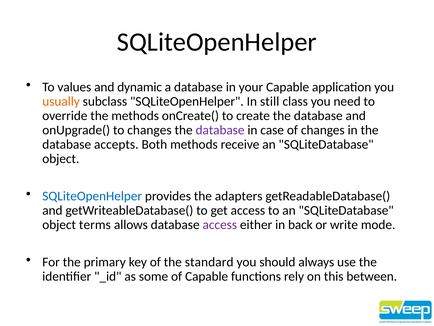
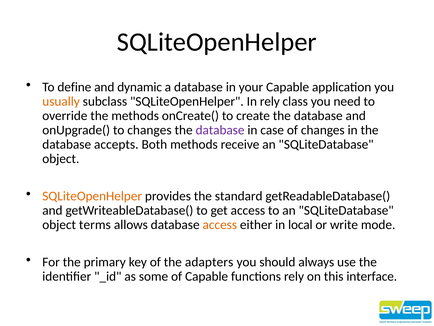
values: values -> define (74, 87)
In still: still -> rely (270, 101)
SQLiteOpenHelper colour: blue -> orange (92, 196)
adapters: adapters -> standard (239, 196)
access colour: purple -> orange (220, 224)
back: back -> local (300, 224)
standard: standard -> adapters (209, 262)
between: between -> interface (372, 276)
